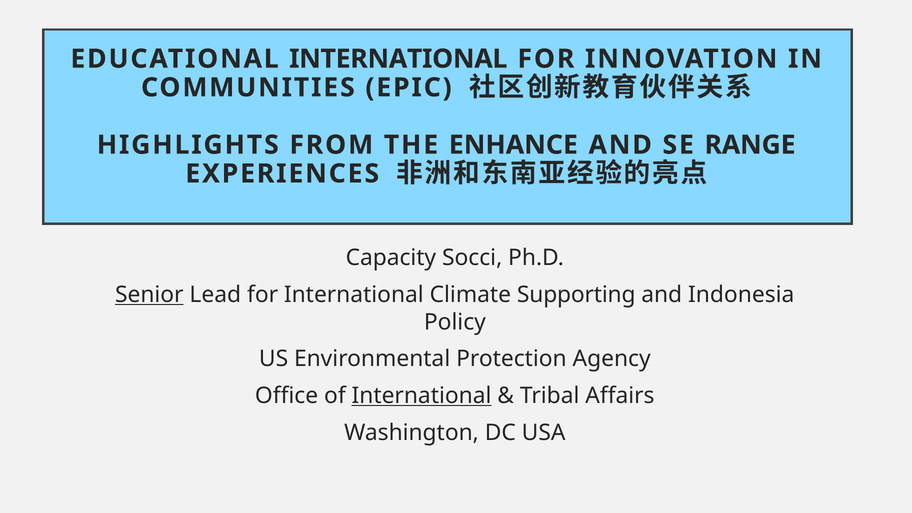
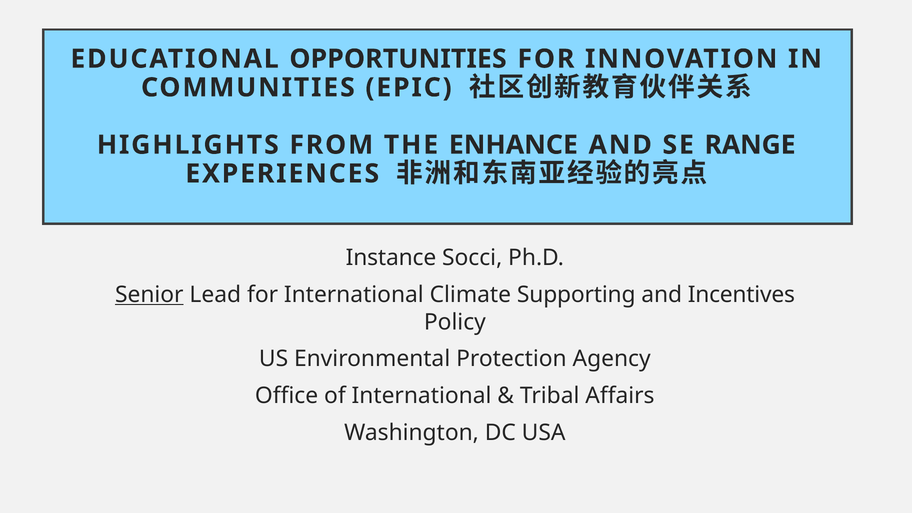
EDUCATIONAL INTERNATIONAL: INTERNATIONAL -> OPPORTUNITIES (398, 59)
Capacity: Capacity -> Instance (391, 258)
Indonesia: Indonesia -> Incentives (741, 295)
International underline: present -> none (422, 396)
